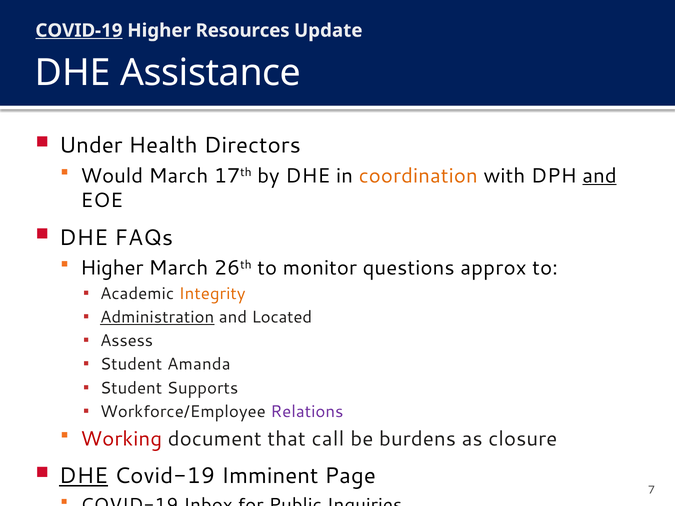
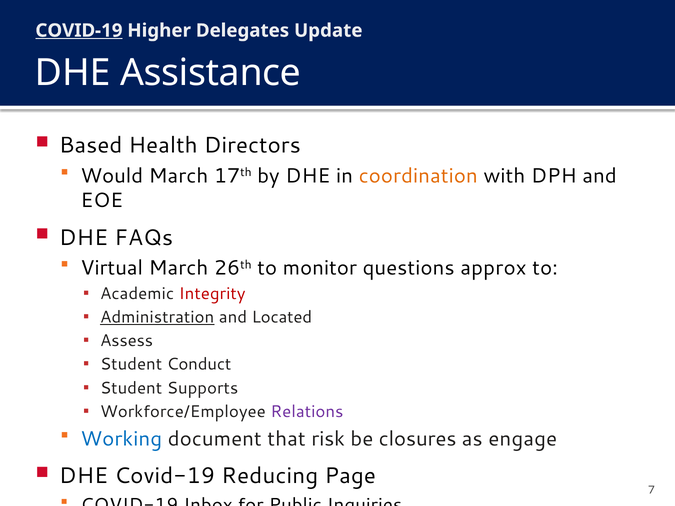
Resources: Resources -> Delegates (243, 31)
Under: Under -> Based (91, 146)
and underline: present -> none (600, 176)
Higher: Higher -> Virtual (112, 268)
Integrity colour: orange -> red (212, 294)
Amanda: Amanda -> Conduct (199, 365)
Working colour: red -> blue (121, 439)
call: call -> risk (328, 439)
burdens: burdens -> closures (418, 439)
closure: closure -> engage (523, 439)
DHE underline: present -> none (84, 476)
Imminent: Imminent -> Reducing (270, 476)
